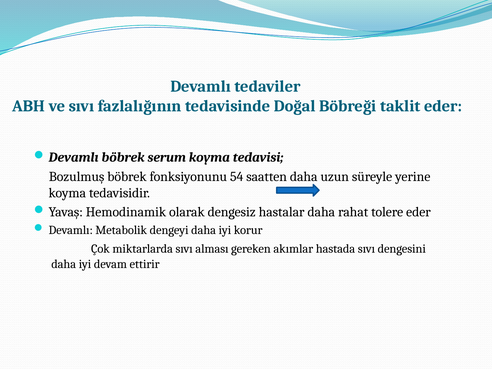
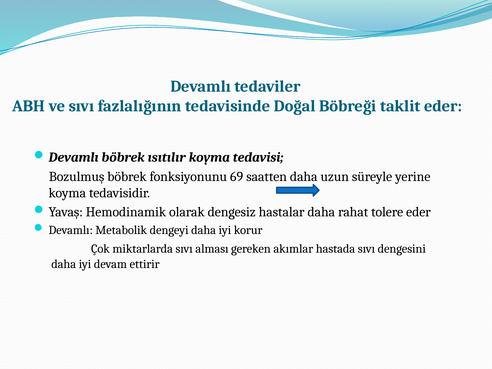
serum: serum -> ısıtılır (167, 157)
54: 54 -> 69 (237, 177)
